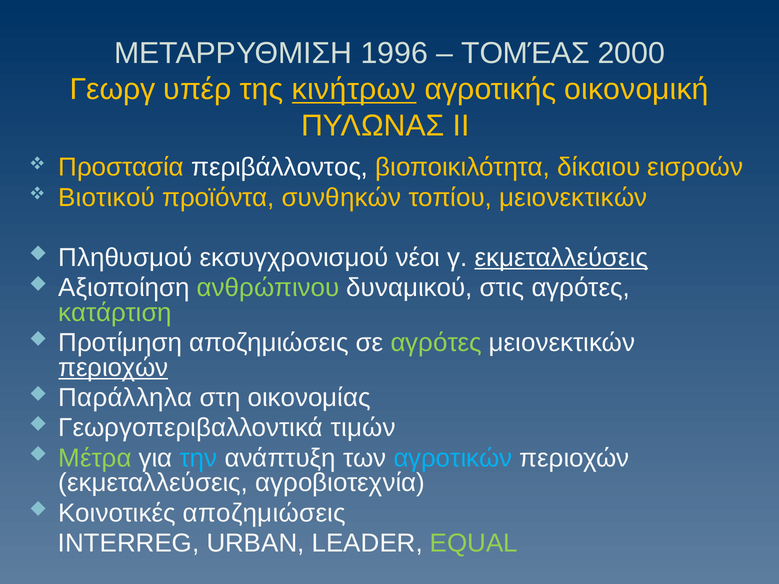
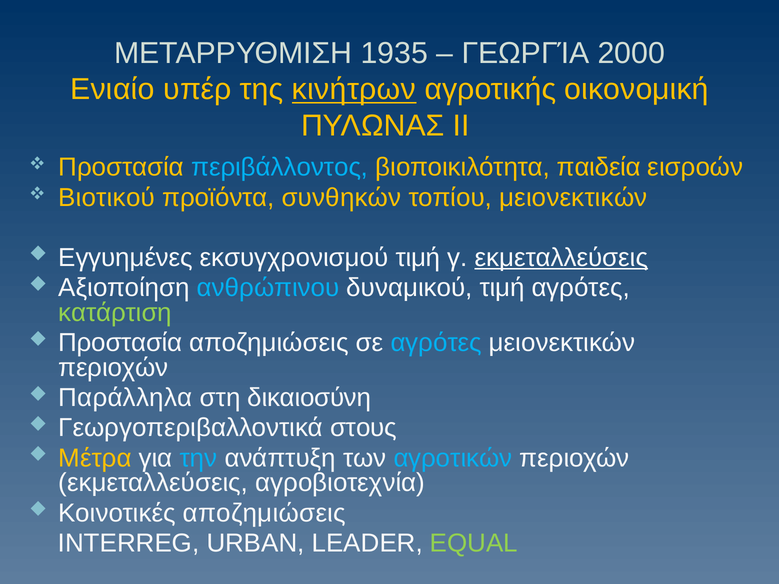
1996: 1996 -> 1935 (394, 53)
ΤΟΜΈΑΣ: ΤΟΜΈΑΣ -> ΓΕΩΡΓΊΑ (525, 53)
Γεωργ: Γεωργ -> Ενιαίο (112, 89)
περιβάλλοντος colour: white -> light blue (280, 167)
δίκαιου: δίκαιου -> παιδεία (599, 167)
Πληθυσμού: Πληθυσμού -> Εγγυημένες (126, 258)
εκσυγχρονισμού νέοι: νέοι -> τιμή (418, 258)
ανθρώπινου colour: light green -> light blue (268, 288)
δυναμικού στις: στις -> τιμή (502, 288)
Προτίμηση: Προτίμηση -> Προστασία (120, 343)
αγρότες colour: light green -> light blue (436, 343)
περιοχών underline: present -> none (113, 368)
οικονομίας: οικονομίας -> δικαιοσύνη (309, 398)
τιμών: τιμών -> στους (363, 428)
Μέτρα colour: light green -> yellow (95, 458)
